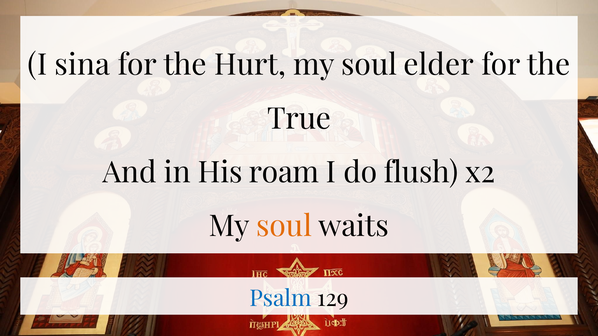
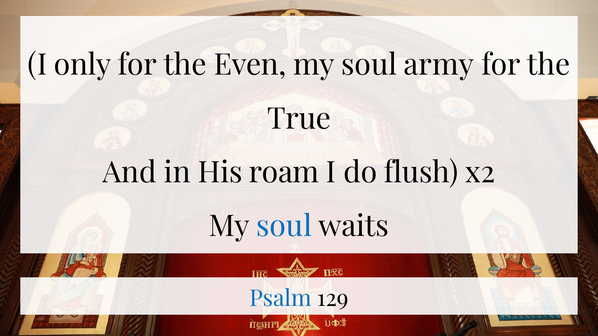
sina: sina -> only (83, 65)
Hurt: Hurt -> Even (250, 65)
elder: elder -> army (439, 65)
soul colour: orange -> blue (284, 227)
